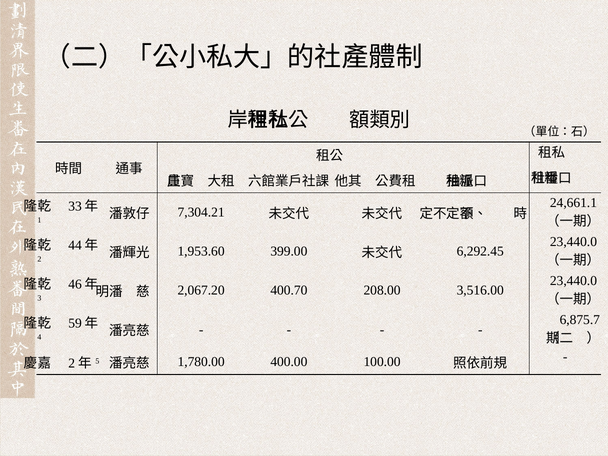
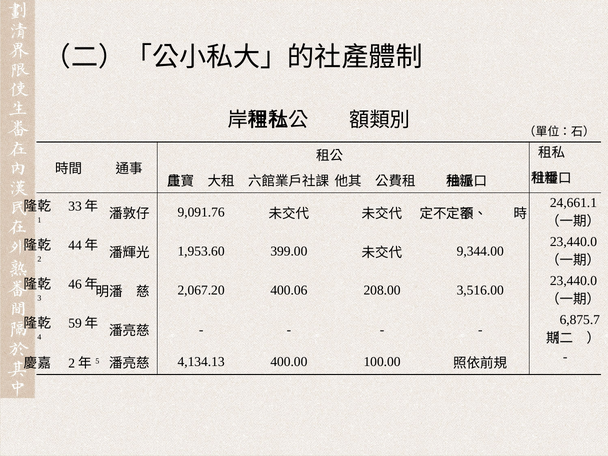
7,304.21: 7,304.21 -> 9,091.76 (201, 212)
6,292.45: 6,292.45 -> 9,344.00 (480, 251)
400.70: 400.70 -> 400.06 (289, 291)
1,780.00: 1,780.00 -> 4,134.13 (201, 362)
